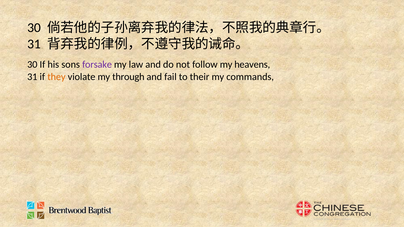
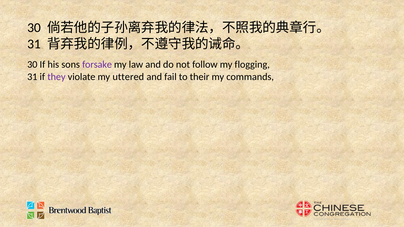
heavens: heavens -> flogging (252, 65)
they colour: orange -> purple (56, 77)
through: through -> uttered (128, 77)
